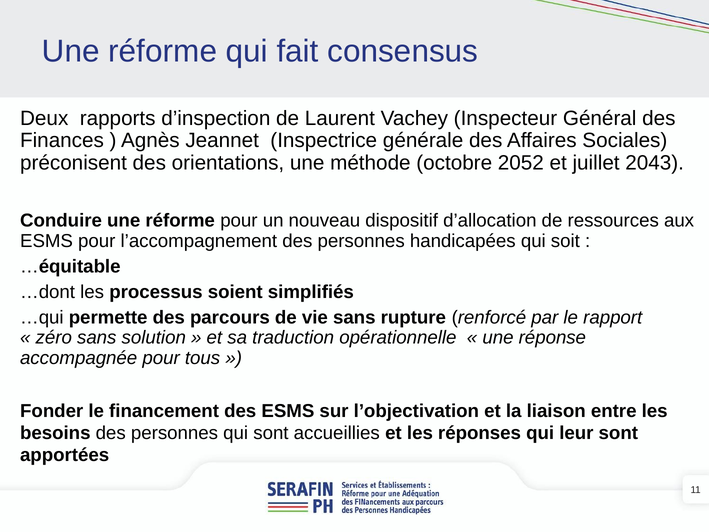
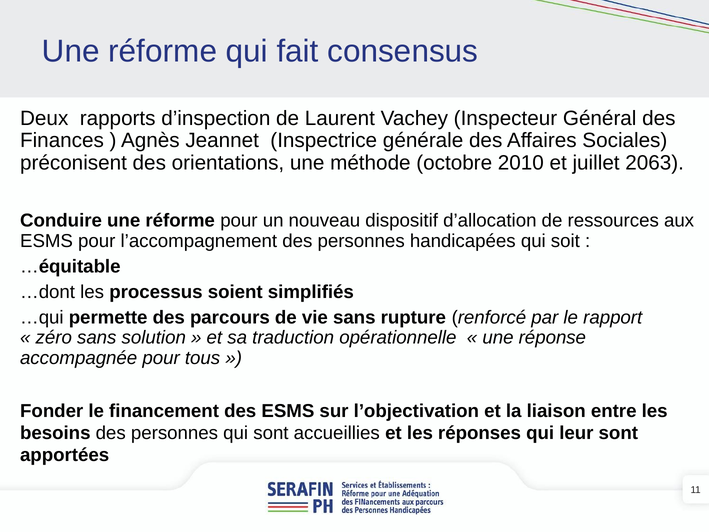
2052: 2052 -> 2010 (521, 163)
2043: 2043 -> 2063 (655, 163)
